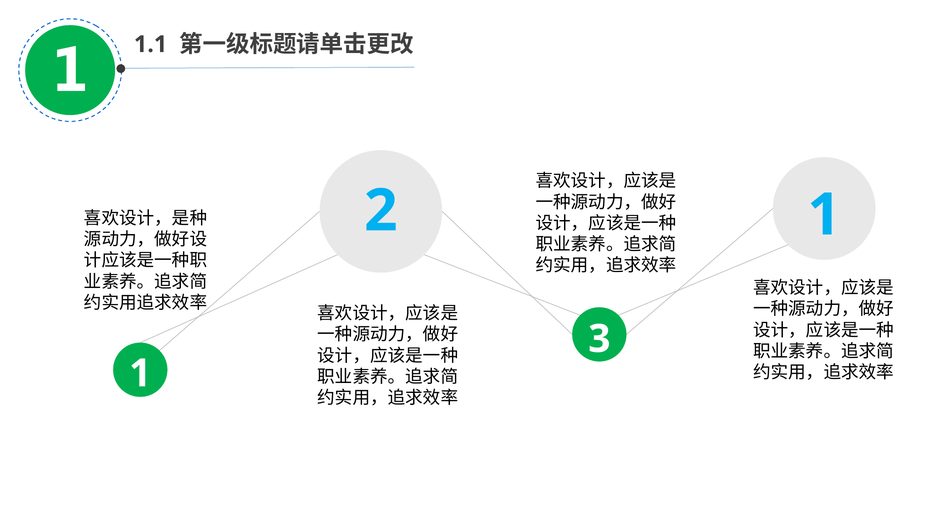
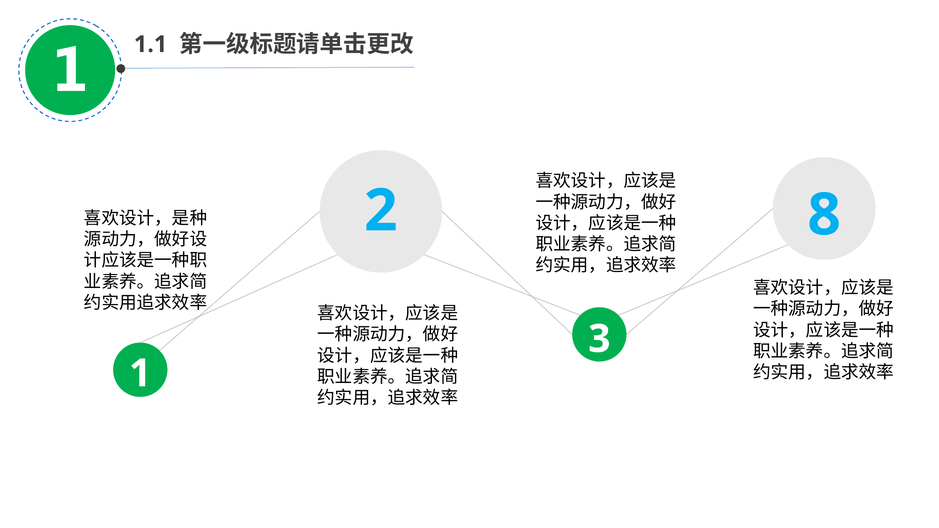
2 1: 1 -> 8 (824, 215)
